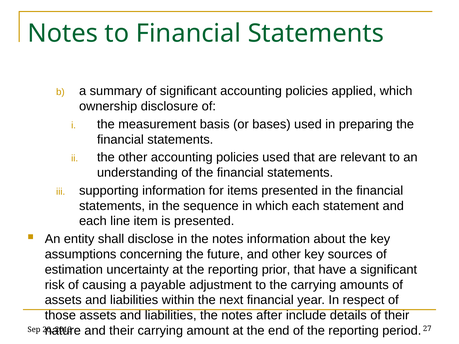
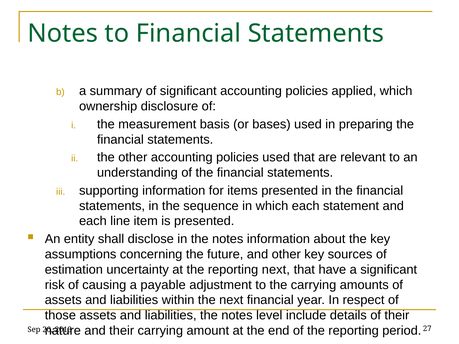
reporting prior: prior -> next (276, 270)
after: after -> level (269, 316)
